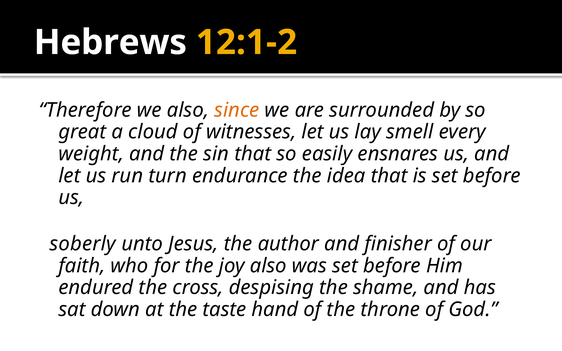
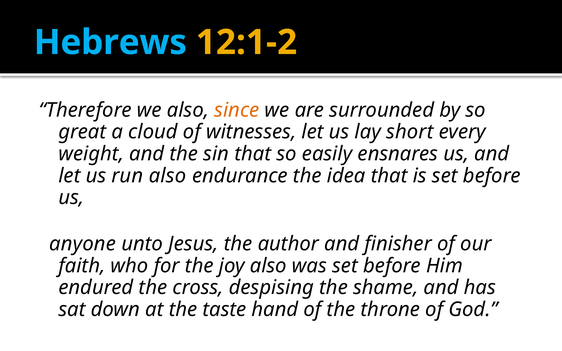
Hebrews colour: white -> light blue (110, 42)
smell: smell -> short (410, 132)
run turn: turn -> also (167, 176)
soberly: soberly -> anyone (83, 244)
